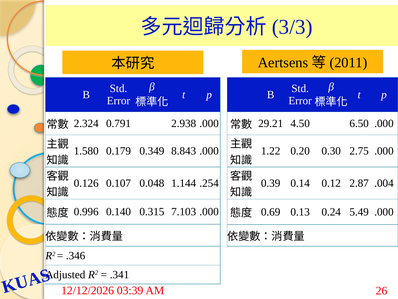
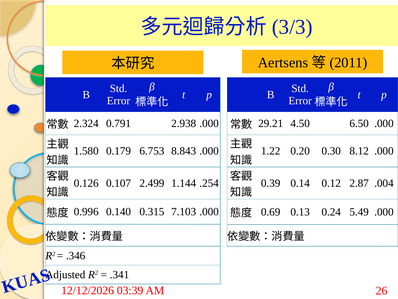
0.349: 0.349 -> 6.753 (152, 151)
2.75: 2.75 -> 8.12 (359, 151)
0.048: 0.048 -> 2.499 (152, 183)
